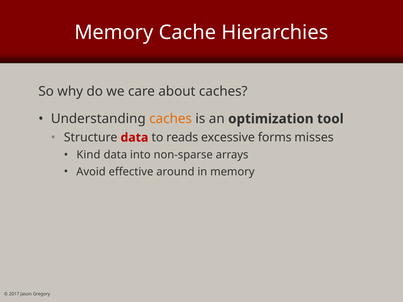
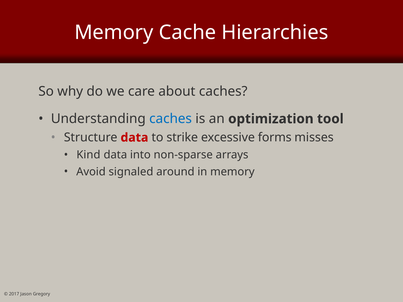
caches colour: orange -> blue (171, 119)
reads: reads -> strike (182, 138)
effective: effective -> signaled (131, 172)
